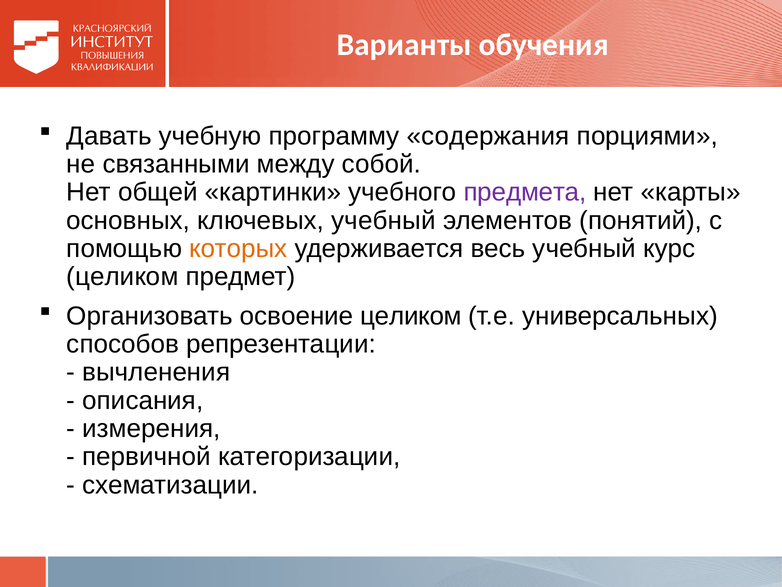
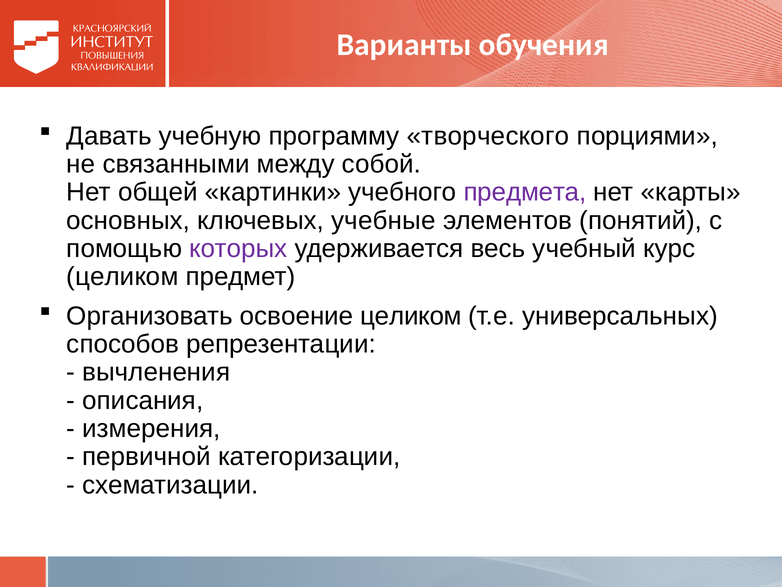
содержания: содержания -> творческого (488, 136)
ключевых учебный: учебный -> учебные (383, 220)
которых colour: orange -> purple (238, 249)
